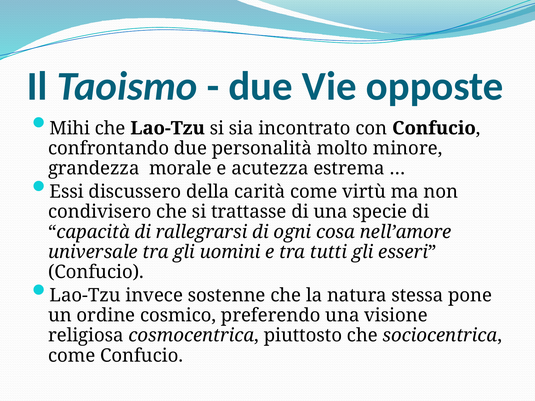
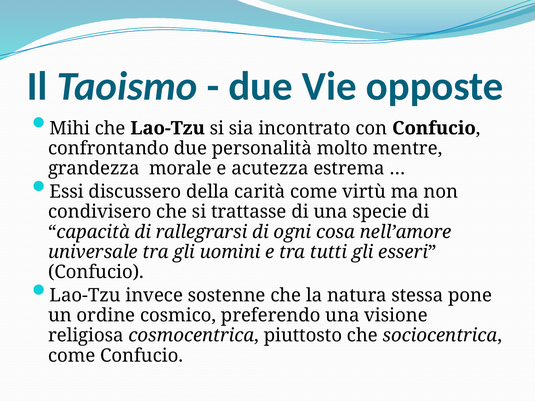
minore: minore -> mentre (408, 148)
